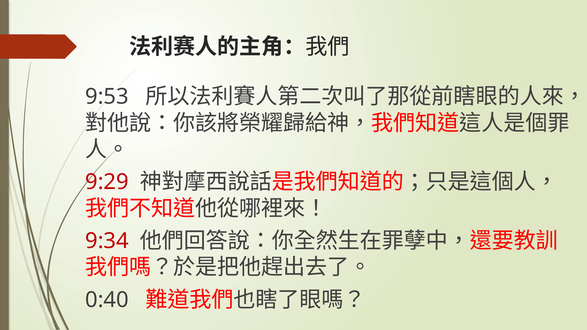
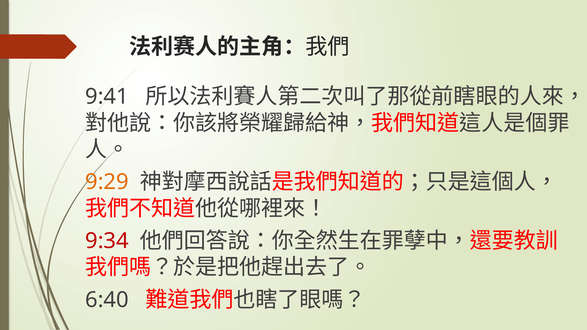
9:53: 9:53 -> 9:41 (107, 97)
9:29 colour: red -> orange (107, 182)
0:40: 0:40 -> 6:40 (107, 300)
